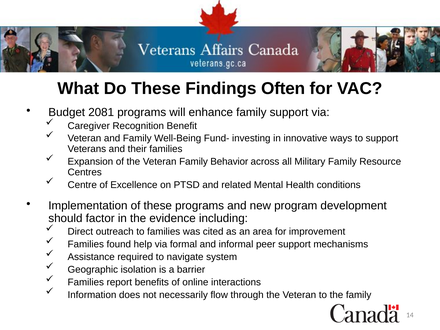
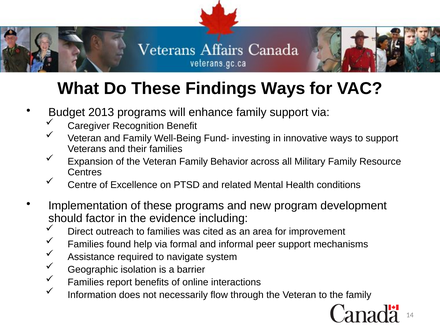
Findings Often: Often -> Ways (283, 88)
2081: 2081 -> 2013 (101, 112)
